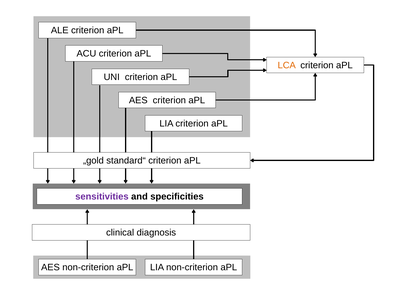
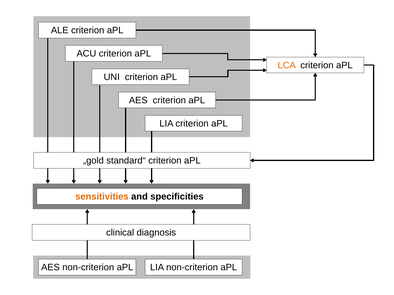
sensitivities colour: purple -> orange (102, 197)
